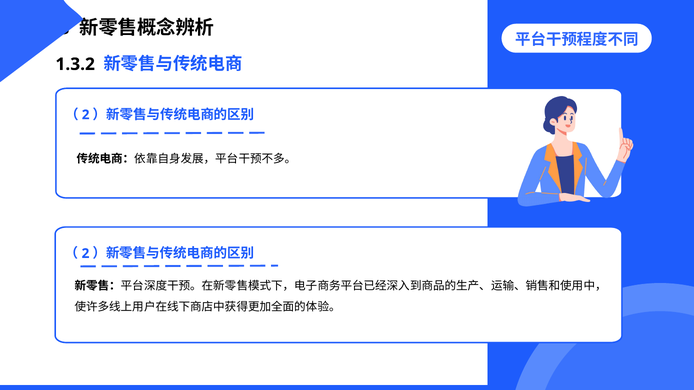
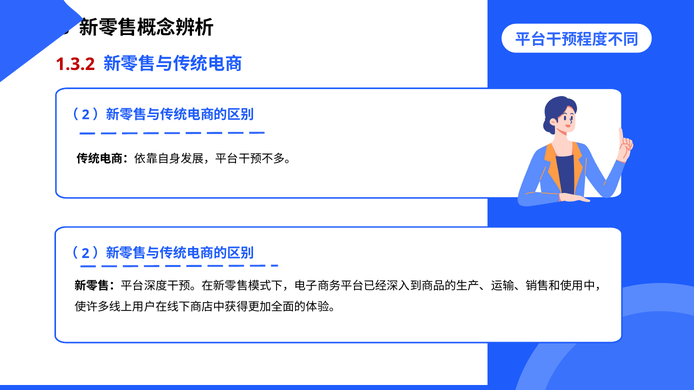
1.3.2 colour: black -> red (75, 64)
